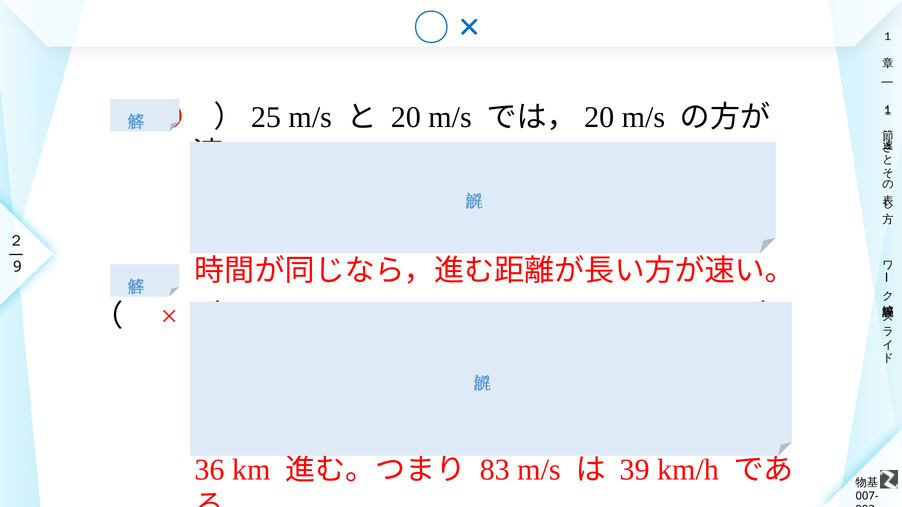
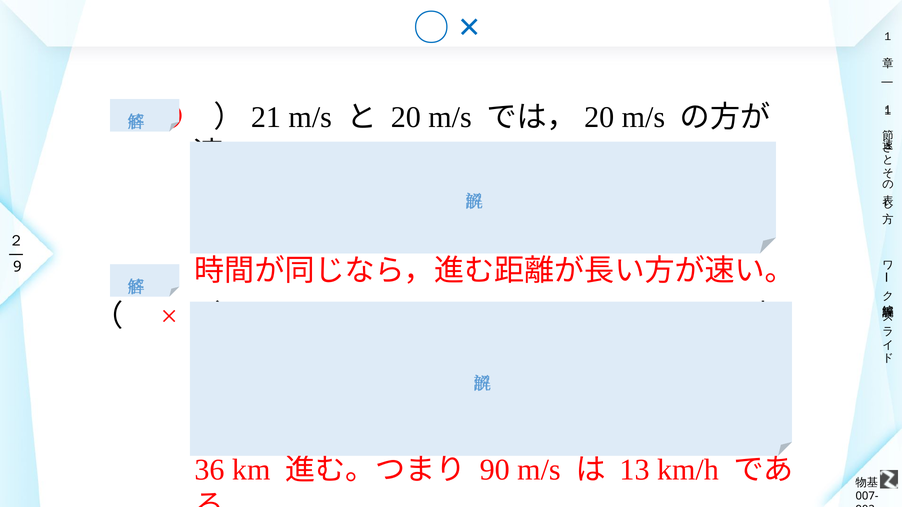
25: 25 -> 21 (266, 117)
83: 83 -> 90 (495, 470)
39: 39 -> 13 (635, 470)
